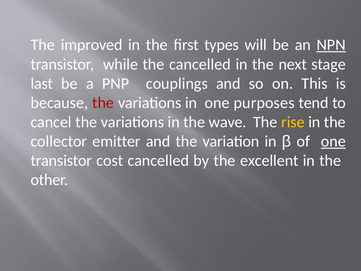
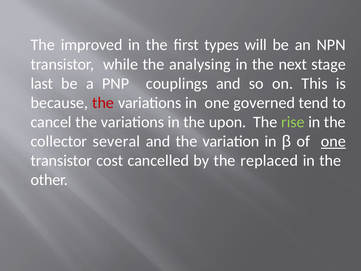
NPN underline: present -> none (331, 45)
the cancelled: cancelled -> analysing (200, 64)
purposes: purposes -> governed (264, 103)
wave: wave -> upon (228, 122)
rise colour: yellow -> light green (293, 122)
emitter: emitter -> several (116, 141)
excellent: excellent -> replaced (269, 160)
